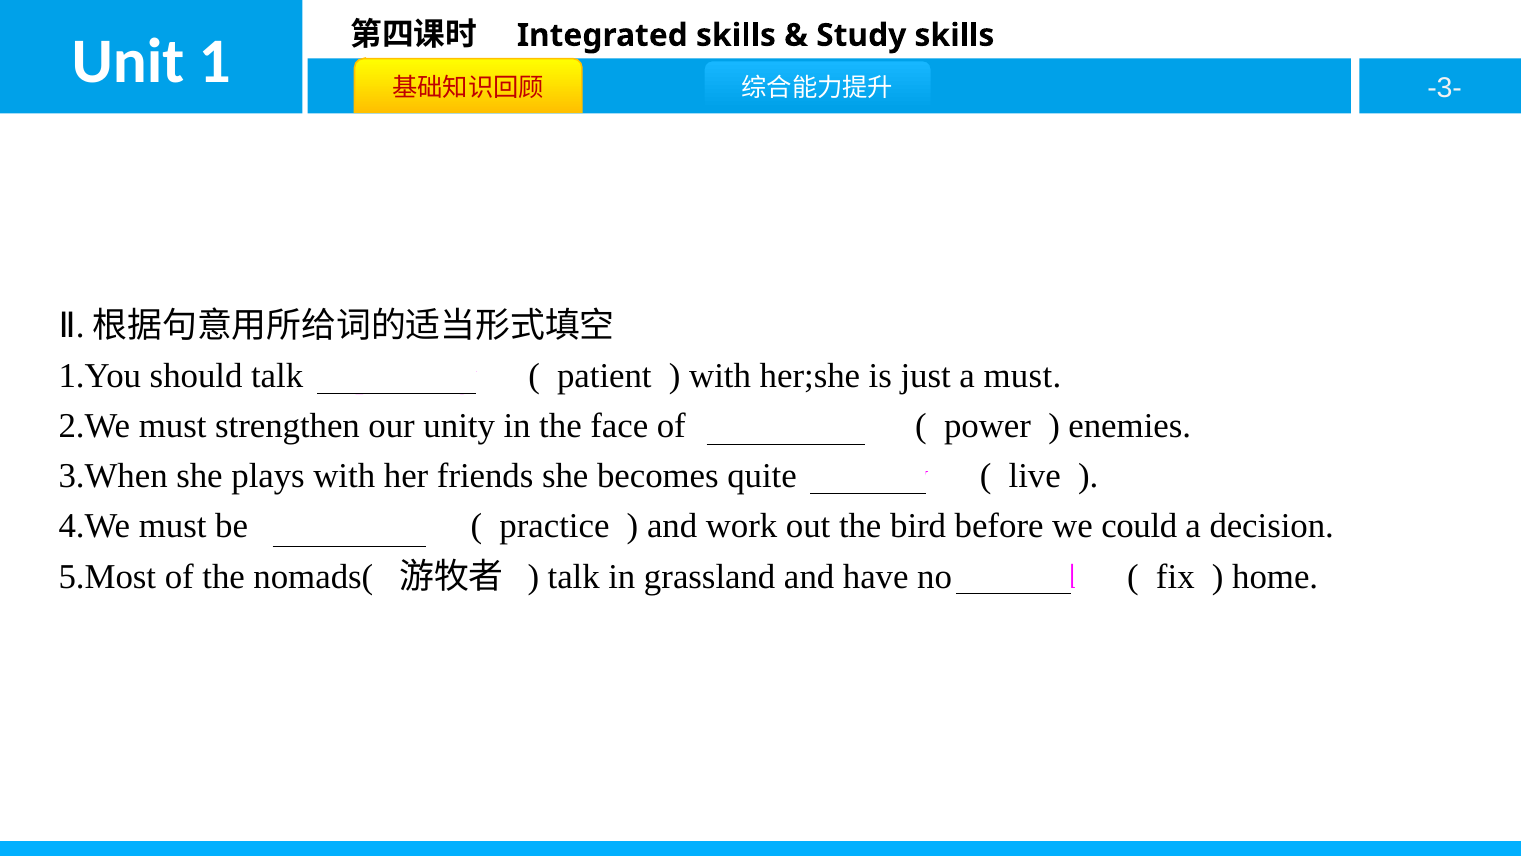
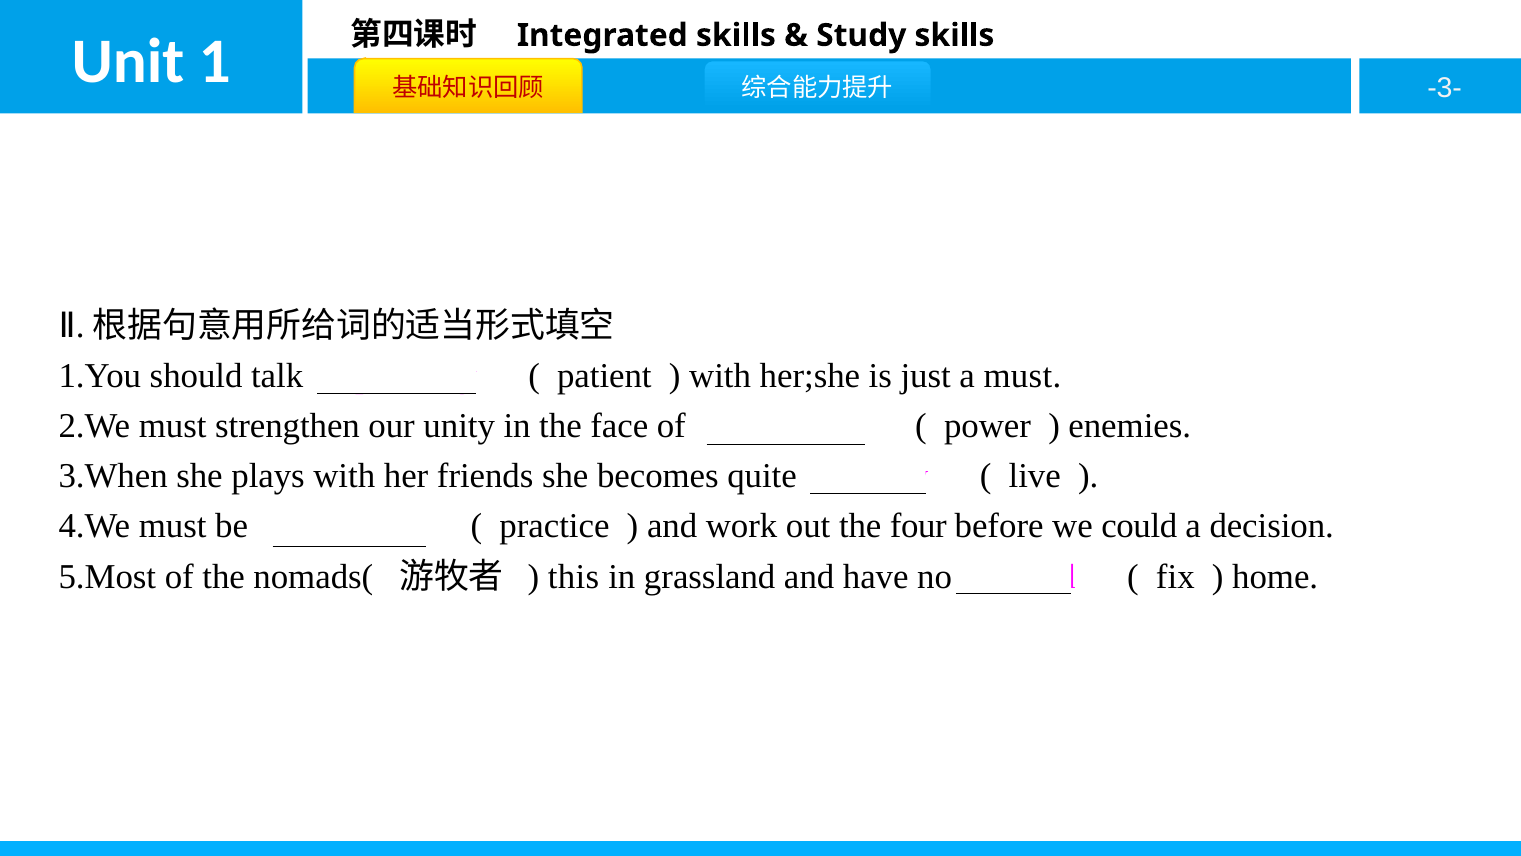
bird: bird -> four (918, 526)
talk: talk -> this (573, 576)
